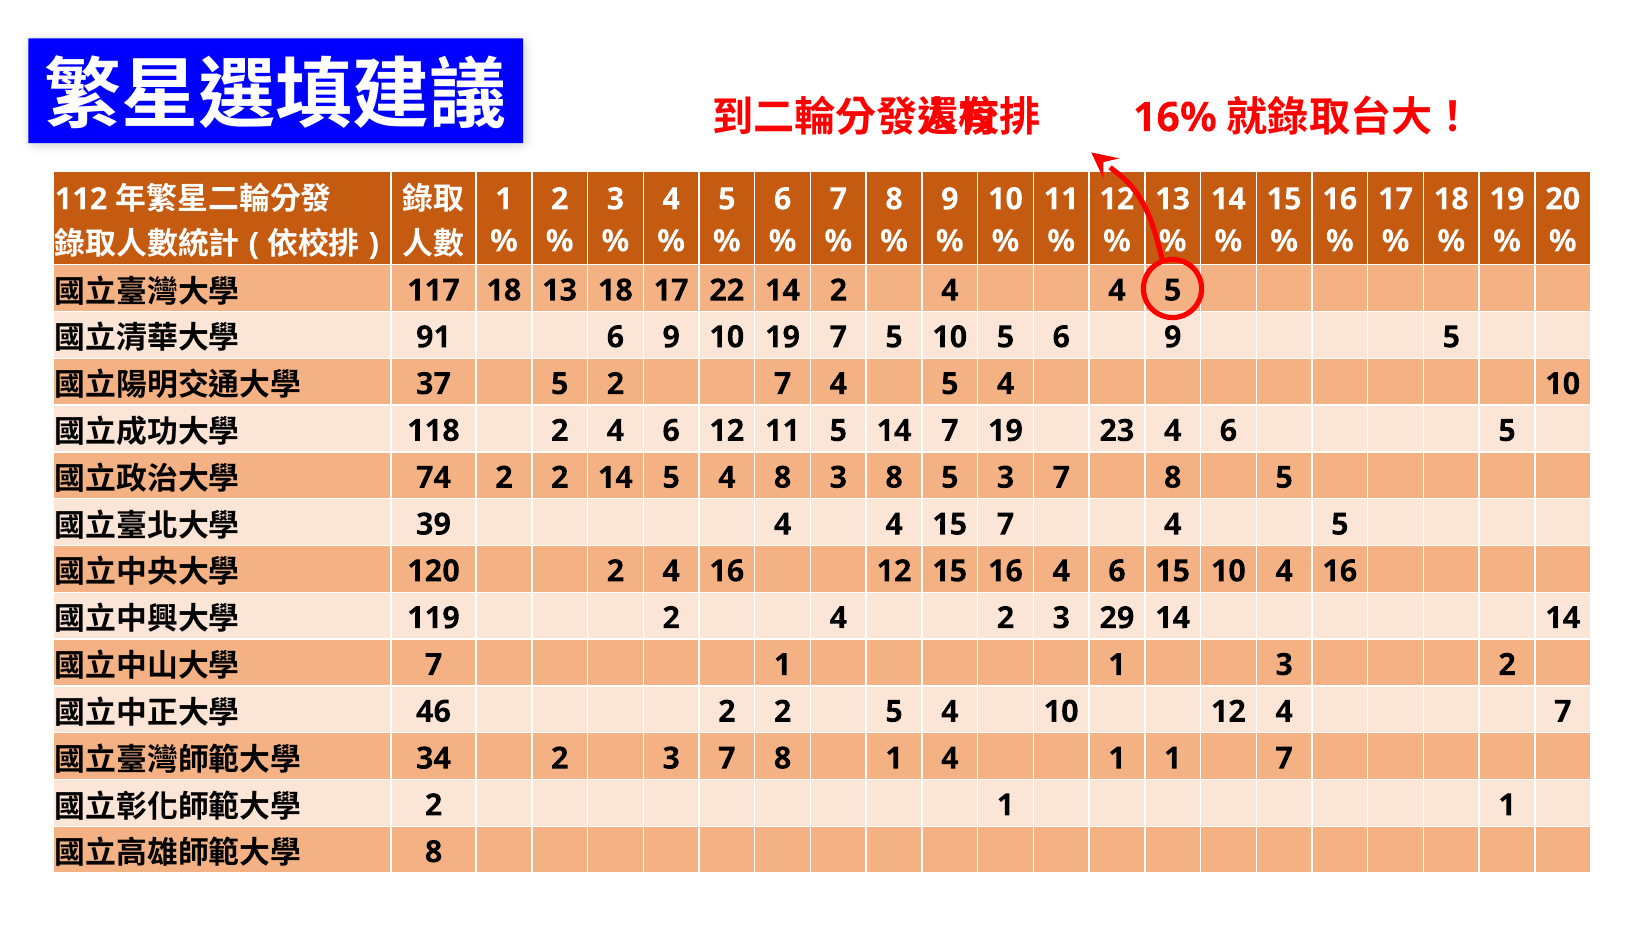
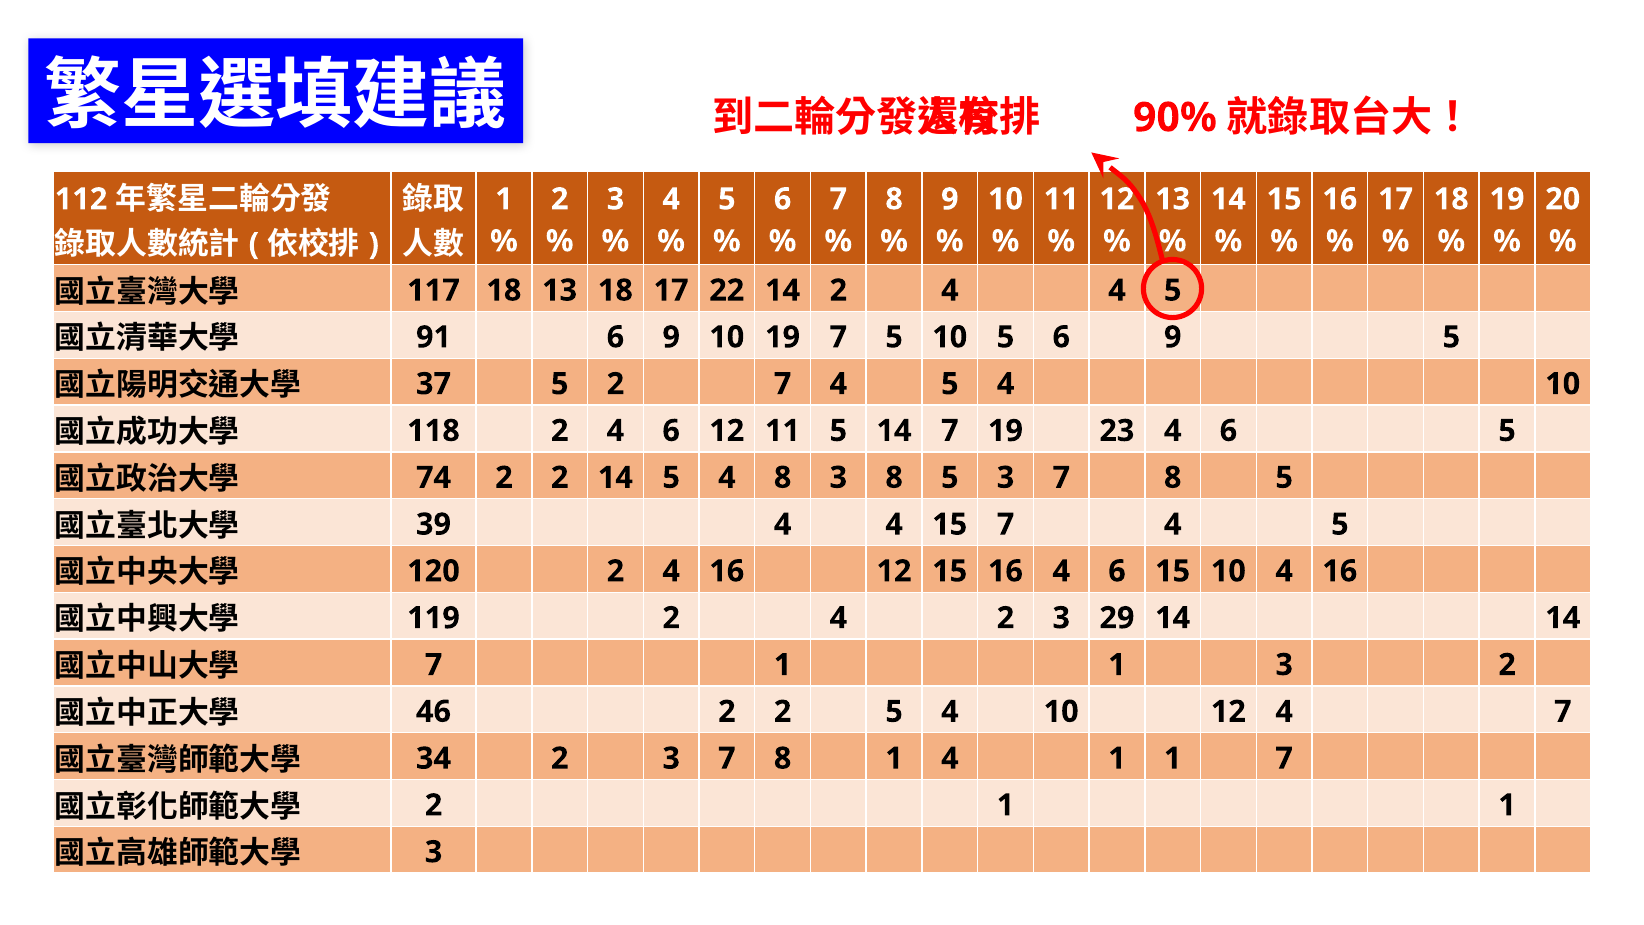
16%: 16% -> 90% (1175, 118)
8: 8 -> 3 (434, 852)
